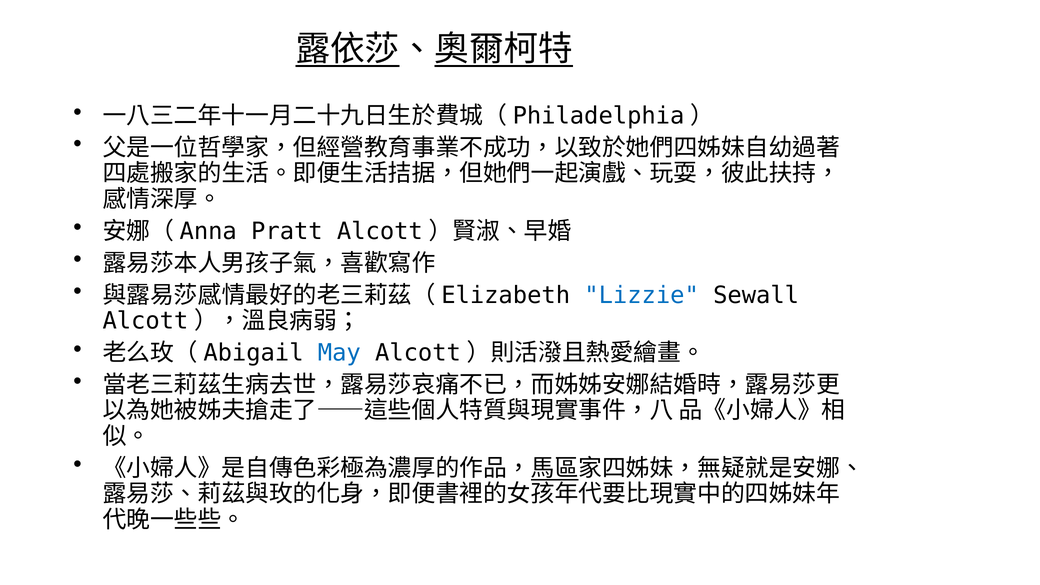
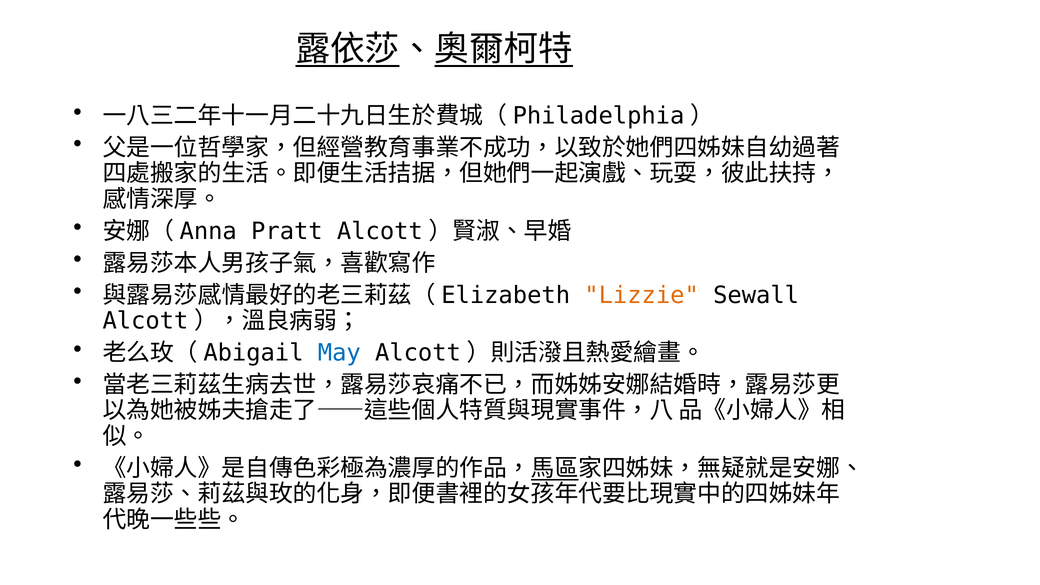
Lizzie colour: blue -> orange (642, 295)
